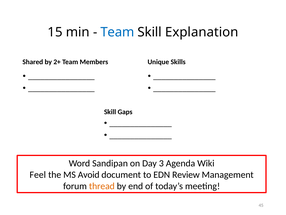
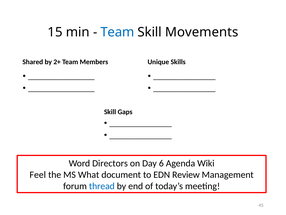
Explanation: Explanation -> Movements (202, 32)
Sandipan: Sandipan -> Directors (110, 163)
3: 3 -> 6 (161, 163)
Avoid: Avoid -> What (89, 174)
thread colour: orange -> blue (102, 186)
